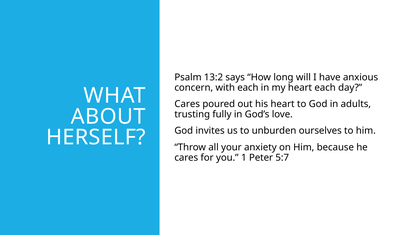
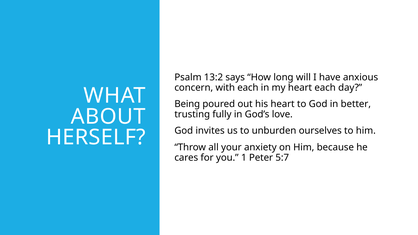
Cares: Cares -> Being (187, 104)
adults: adults -> better (356, 104)
